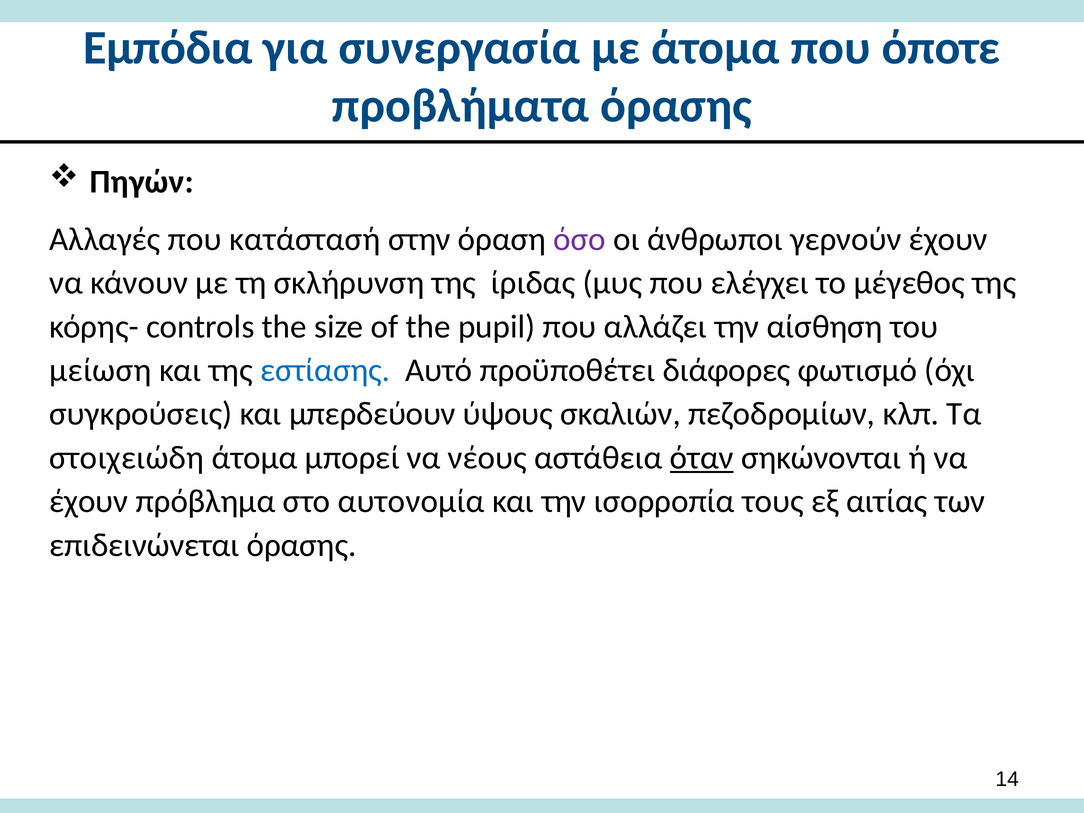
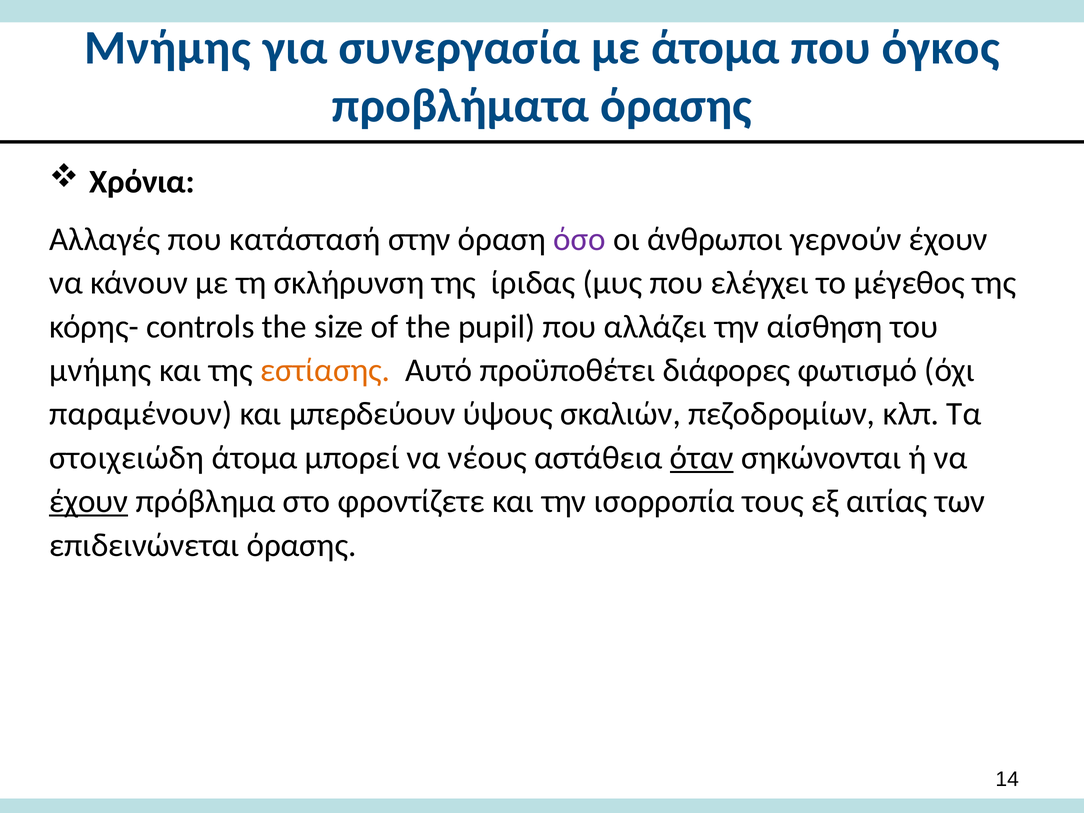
Εμπόδια: Εμπόδια -> Μνήμης (168, 48)
όποτε: όποτε -> όγκος (941, 48)
Πηγών: Πηγών -> Χρόνια (142, 182)
μείωση: μείωση -> μνήμης (100, 370)
εστίασης colour: blue -> orange (325, 370)
συγκρούσεις: συγκρούσεις -> παραμένουν (141, 414)
έχουν underline: none -> present (89, 501)
αυτονομία: αυτονομία -> φροντίζετε (411, 501)
